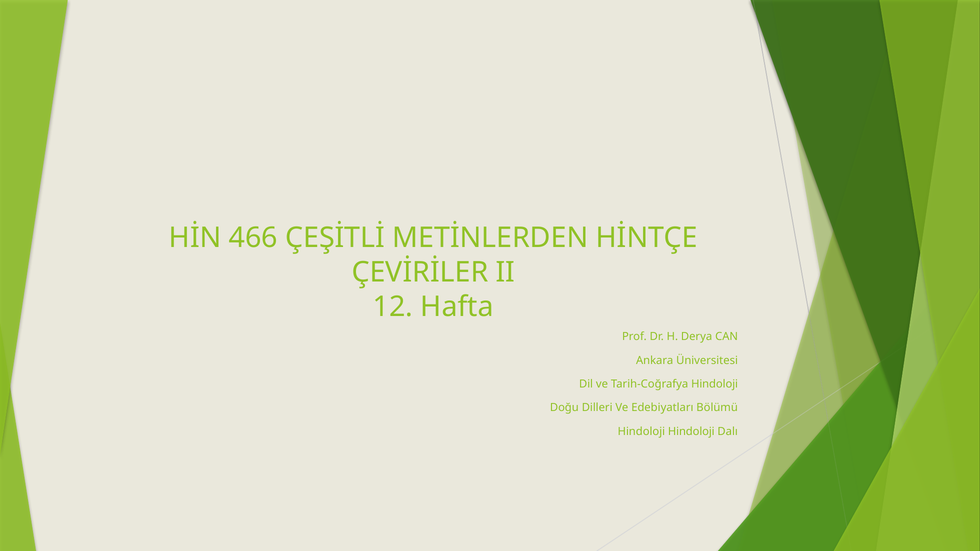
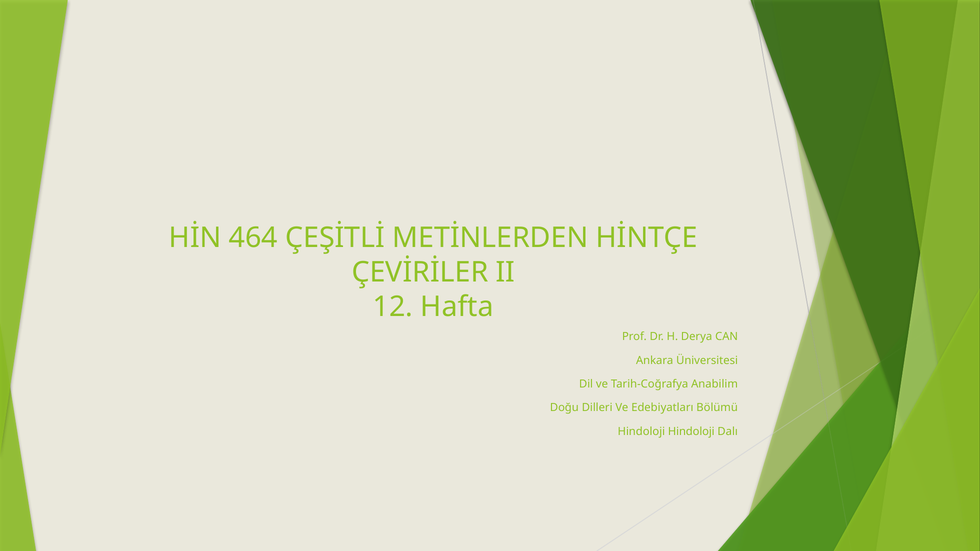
466: 466 -> 464 (253, 238)
Tarih-Coğrafya Hindoloji: Hindoloji -> Anabilim (715, 384)
